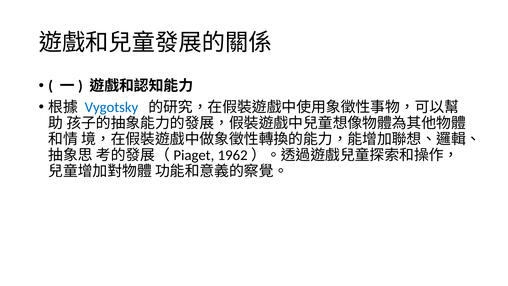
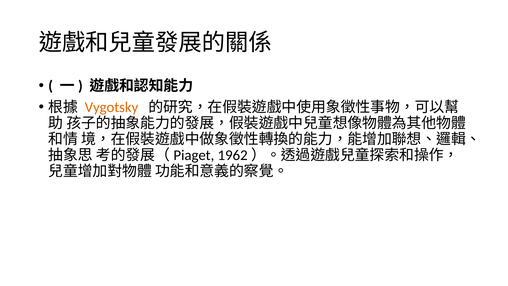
Vygotsky colour: blue -> orange (111, 107)
